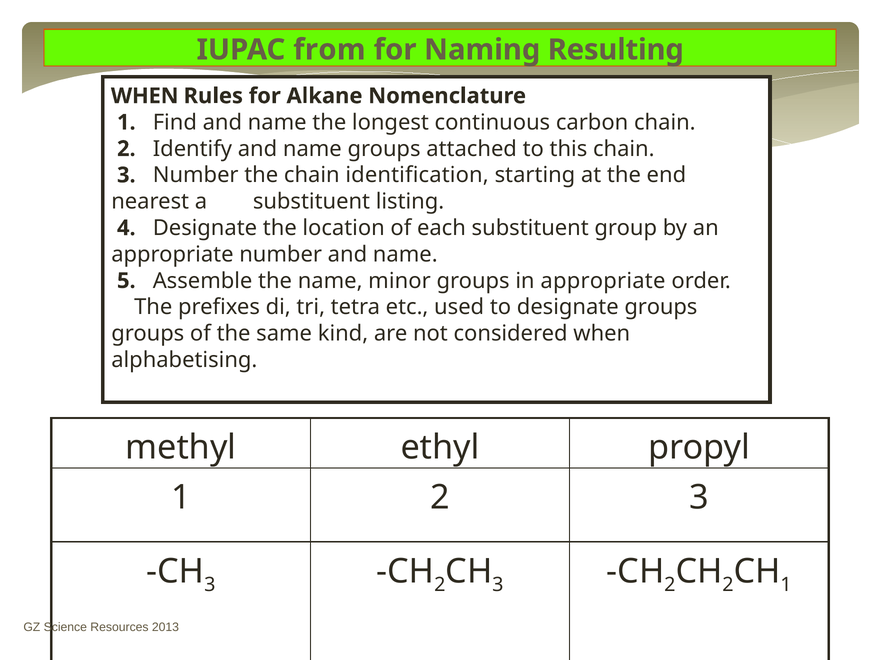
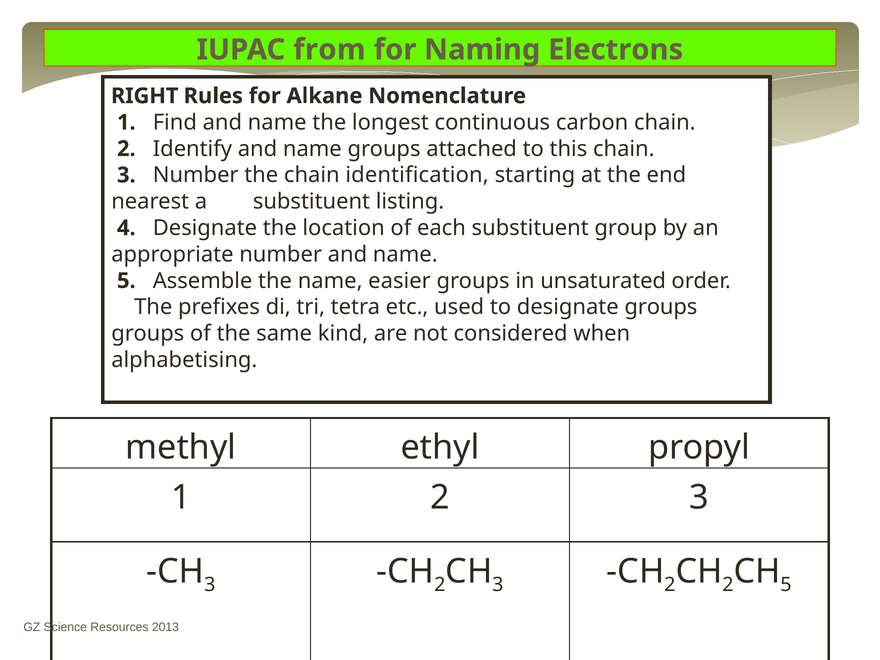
Resulting: Resulting -> Electrons (616, 50)
WHEN: WHEN -> RIGHT (145, 96)
minor: minor -> easier (400, 281)
in appropriate: appropriate -> unsaturated (603, 281)
1: 1 -> 5 (786, 585)
